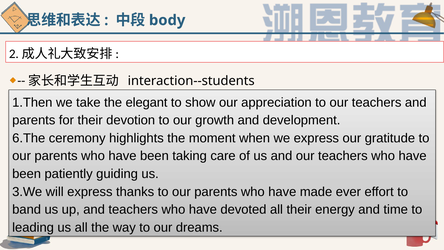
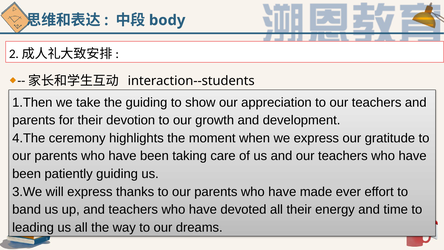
the elegant: elegant -> guiding (147, 102)
6.The: 6.The -> 4.The (29, 138)
